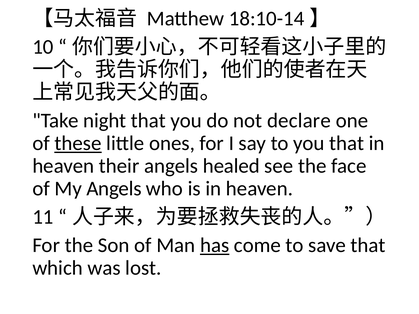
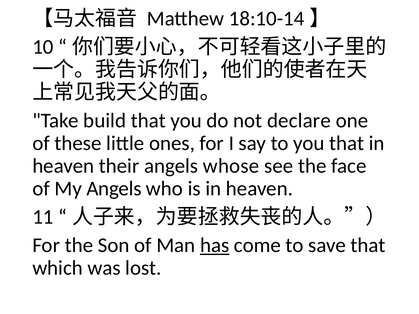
night: night -> build (105, 121)
these underline: present -> none (78, 143)
healed: healed -> whose (231, 166)
